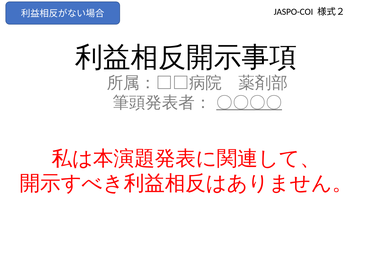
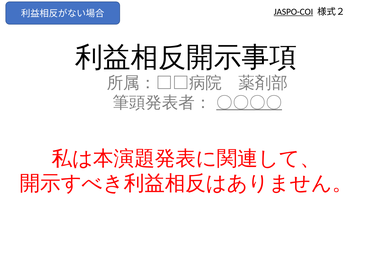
JASPO-COI underline: none -> present (293, 12)
